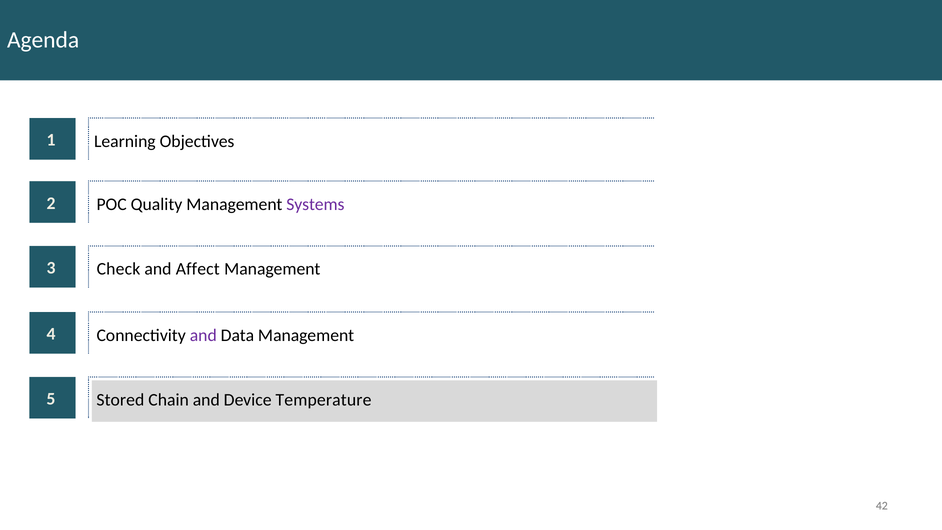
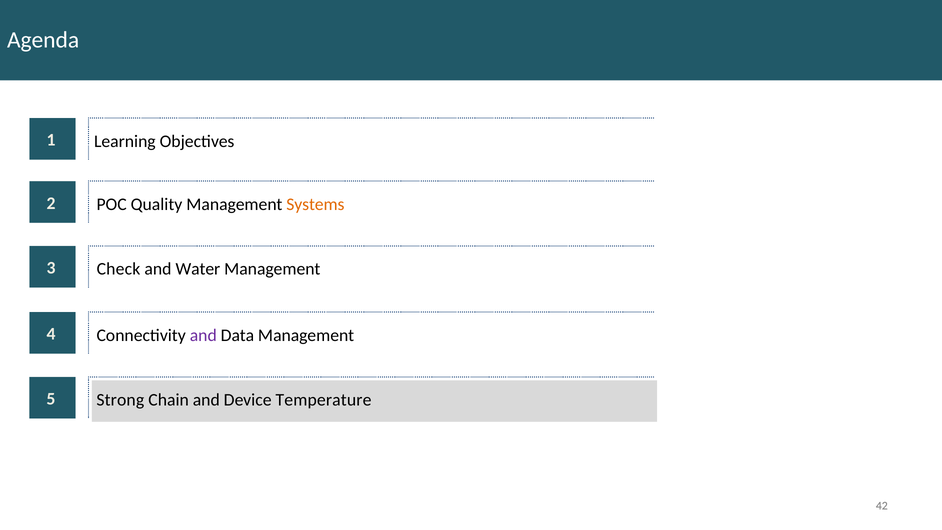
Systems colour: purple -> orange (315, 204)
Affect: Affect -> Water (198, 269)
Stored: Stored -> Strong (120, 400)
